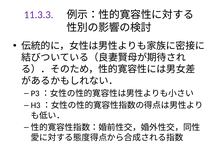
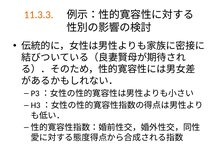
11.3.3 colour: purple -> orange (39, 15)
